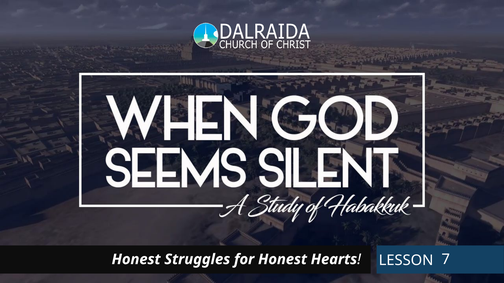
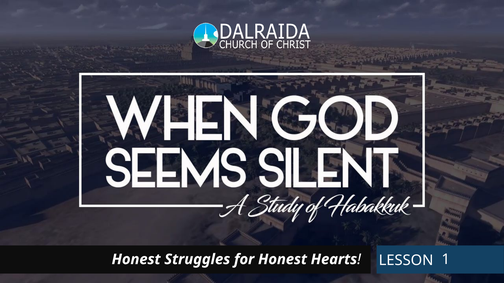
7: 7 -> 1 (446, 260)
